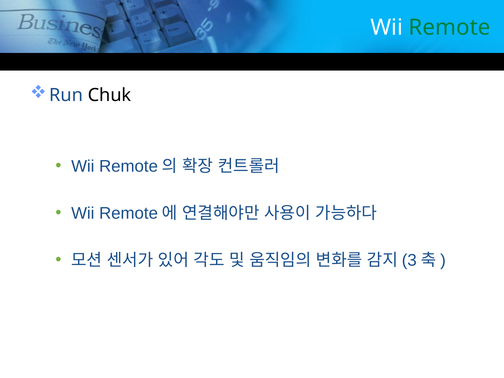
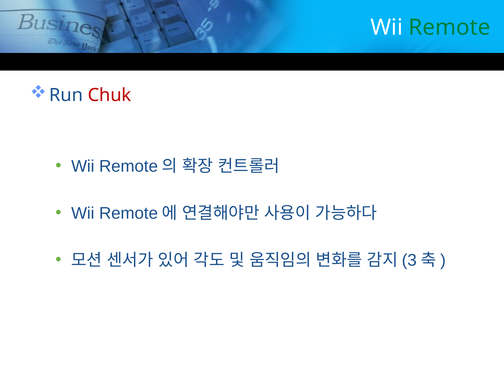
Chuk colour: black -> red (110, 95)
